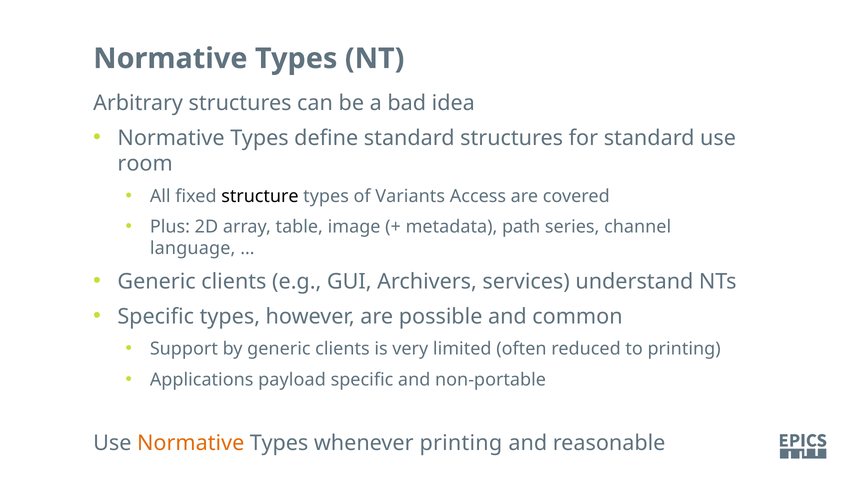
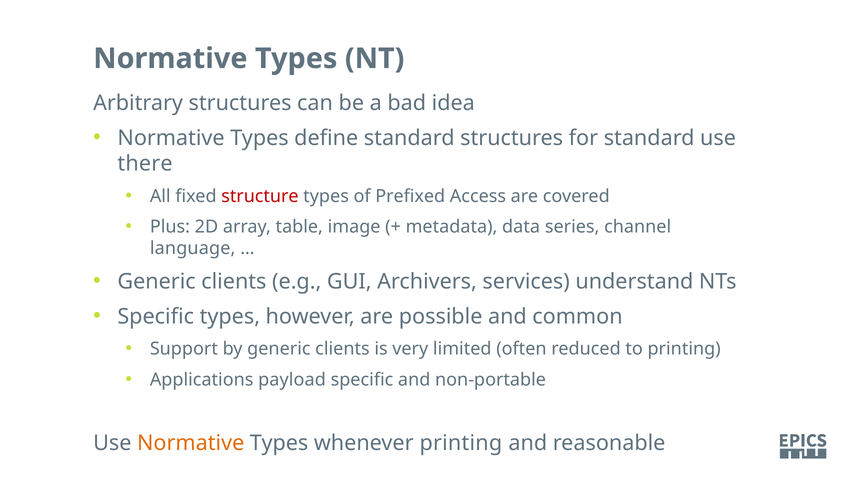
room: room -> there (145, 164)
structure colour: black -> red (260, 196)
Variants: Variants -> Prefixed (410, 196)
path: path -> data (521, 227)
